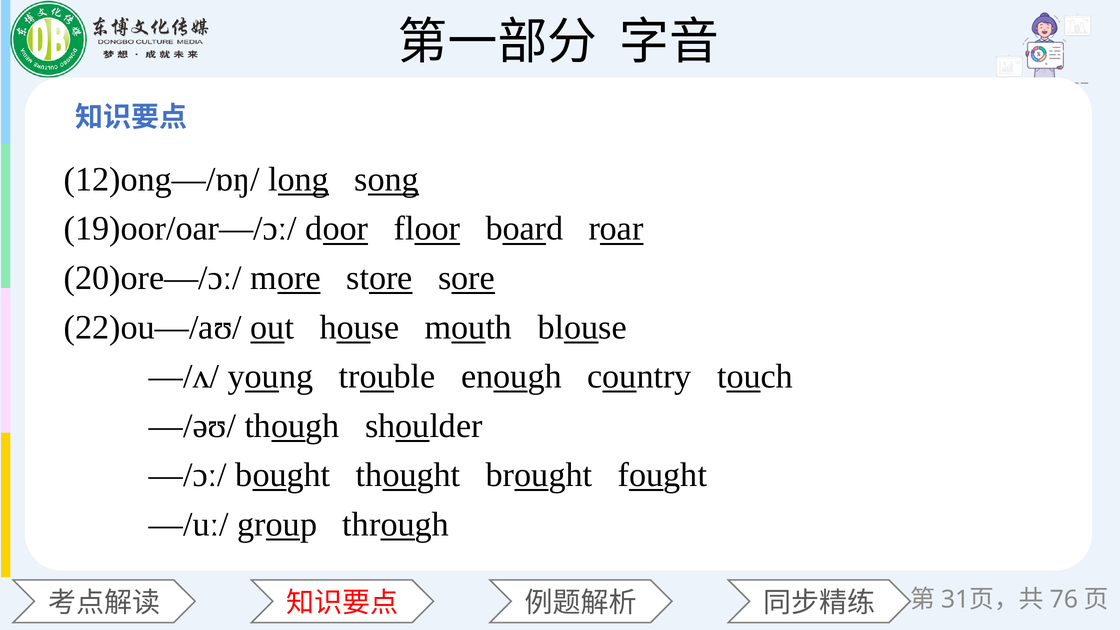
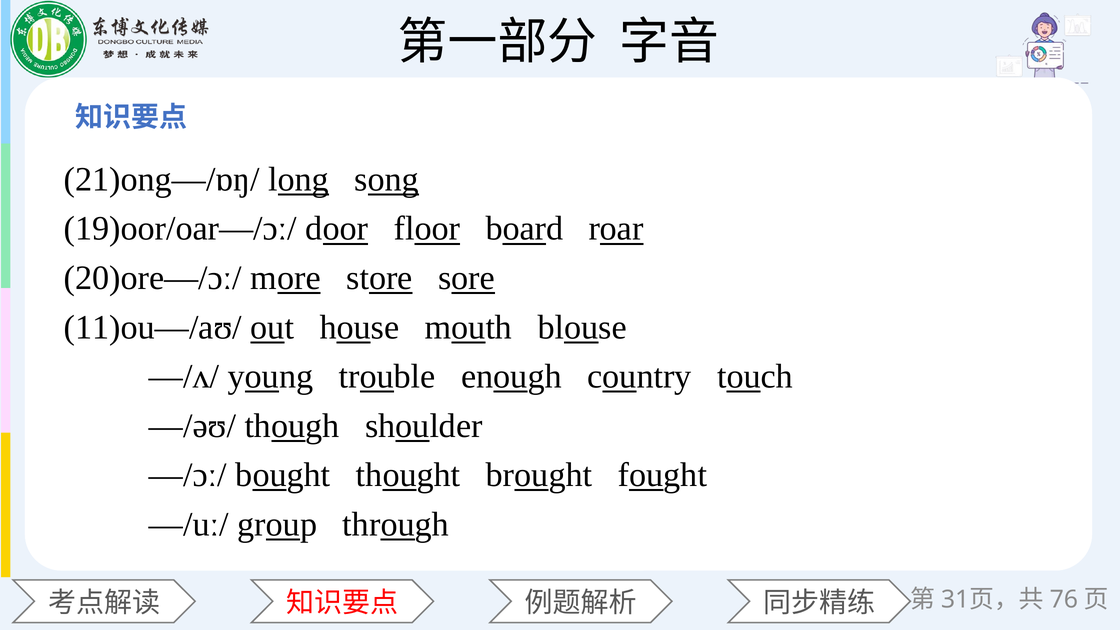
12)ong—/ɒŋ/: 12)ong—/ɒŋ/ -> 21)ong—/ɒŋ/ (162, 179)
22)ou—/aʊ/: 22)ou—/aʊ/ -> 11)ou—/aʊ/ (153, 327)
